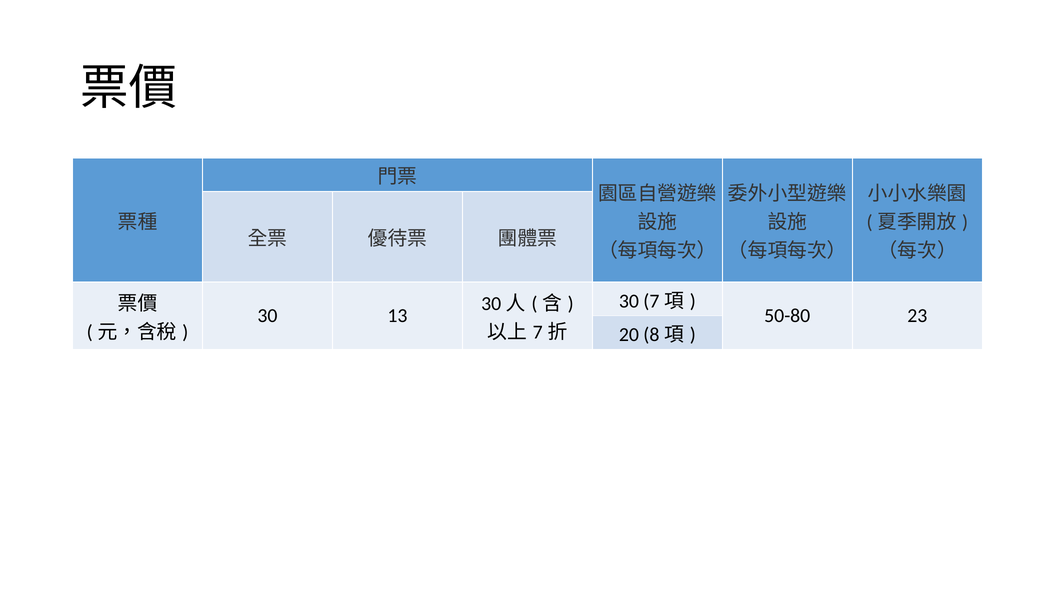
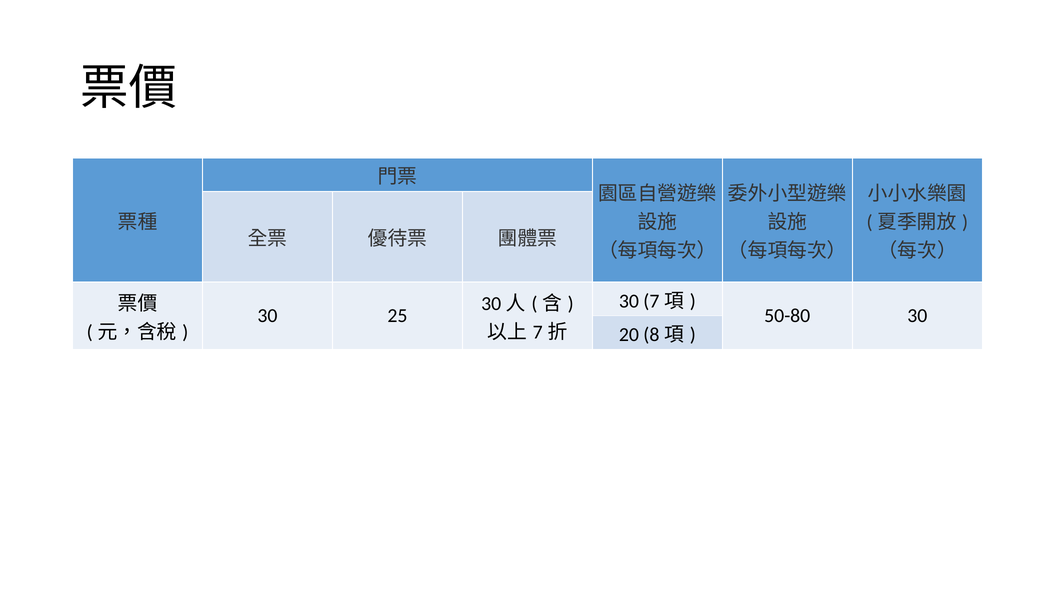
13: 13 -> 25 (397, 316)
50-80 23: 23 -> 30 (917, 316)
